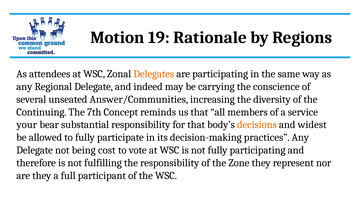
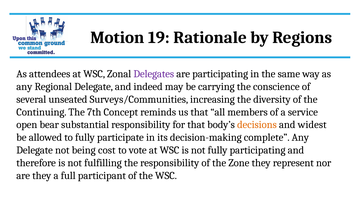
Delegates colour: orange -> purple (154, 74)
Answer/Communities: Answer/Communities -> Surveys/Communities (139, 99)
your: your -> open (27, 125)
practices: practices -> complete (267, 137)
